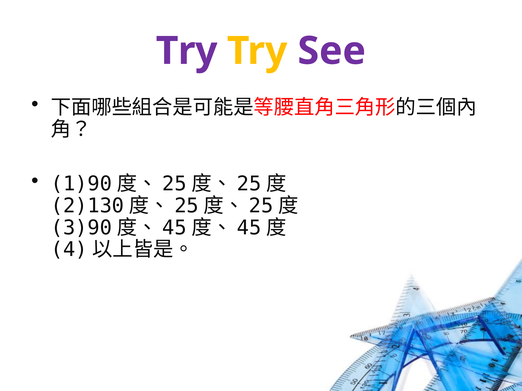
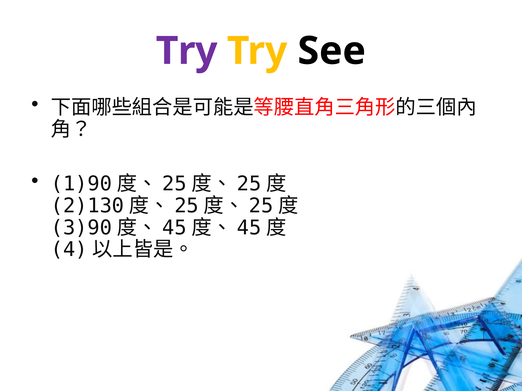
See colour: purple -> black (332, 51)
